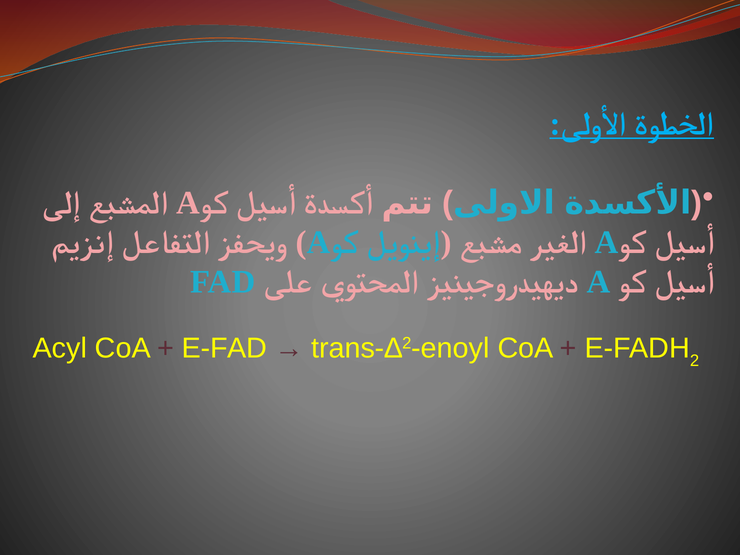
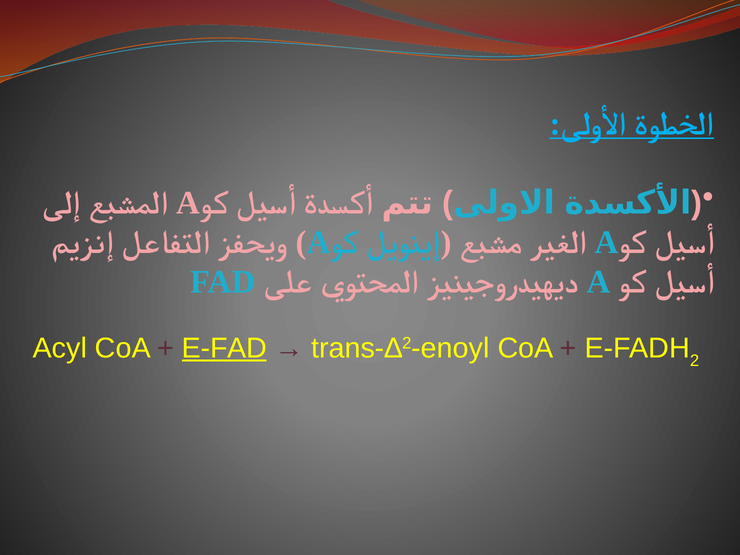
E-FAD underline: none -> present (224, 348)
